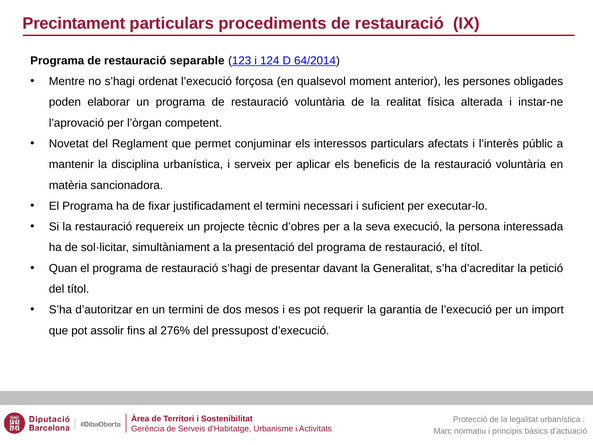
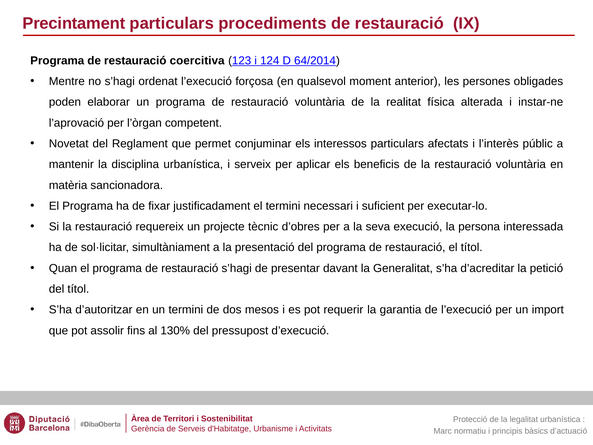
separable: separable -> coercitiva (197, 61)
276%: 276% -> 130% (175, 330)
